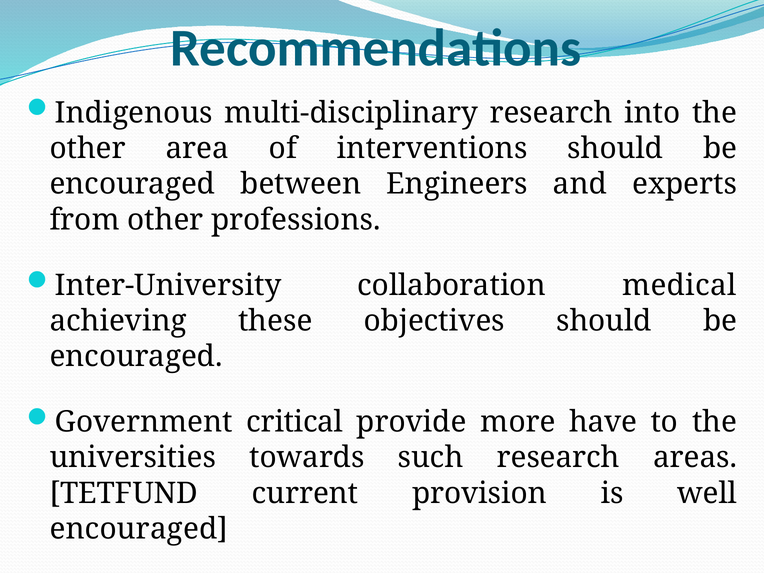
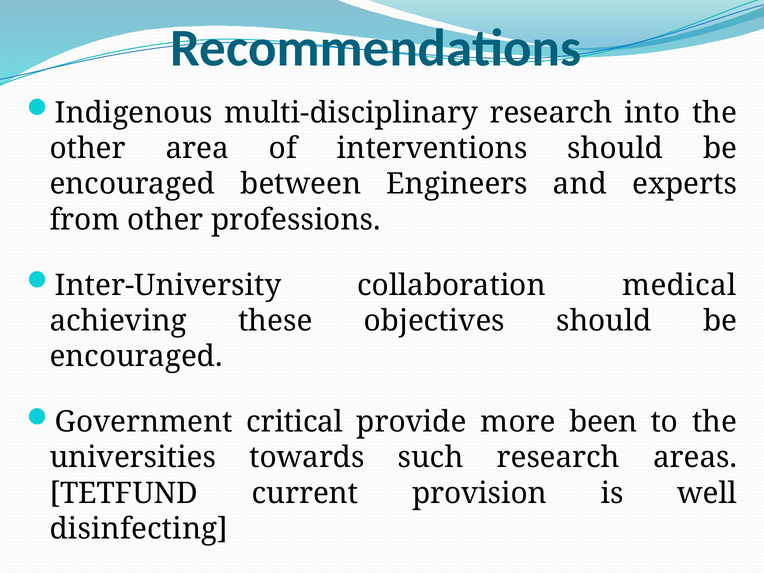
have: have -> been (603, 422)
encouraged: encouraged -> disinfecting (139, 529)
